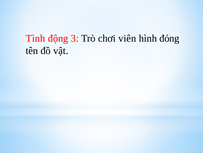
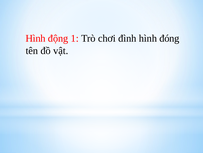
Tình: Tình -> Hình (36, 38)
3: 3 -> 1 (75, 38)
viên: viên -> đình (127, 38)
